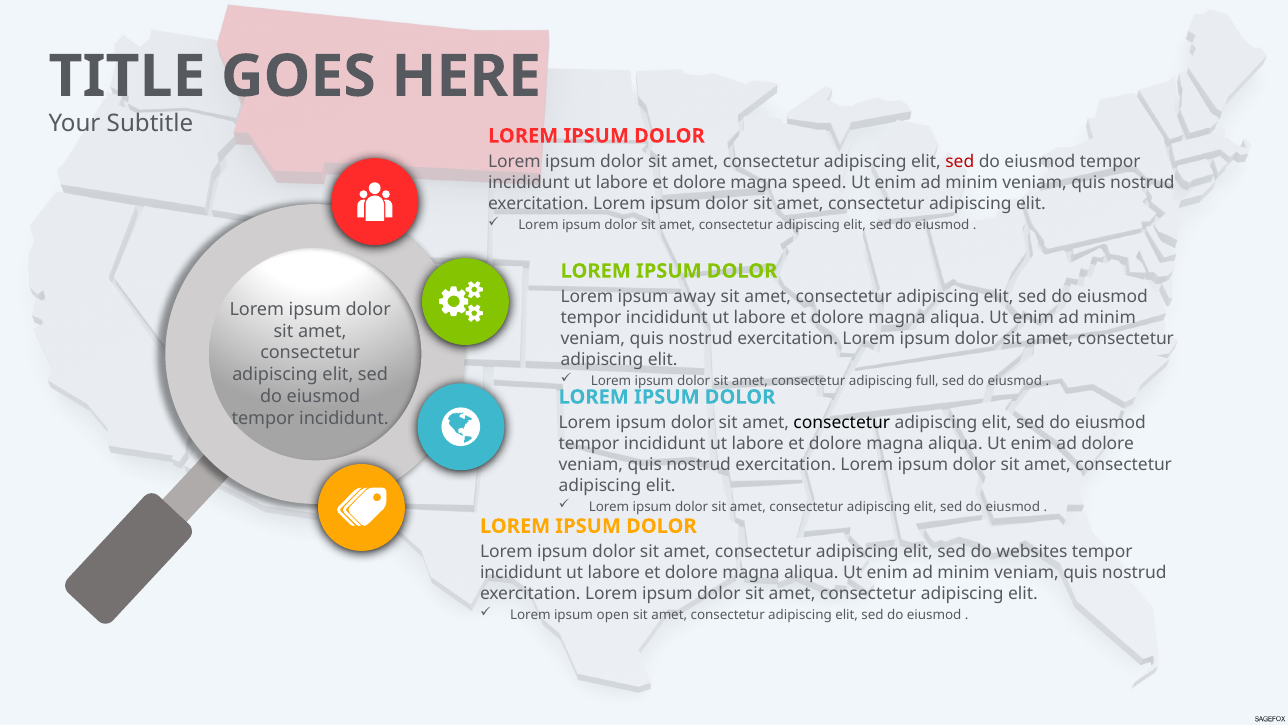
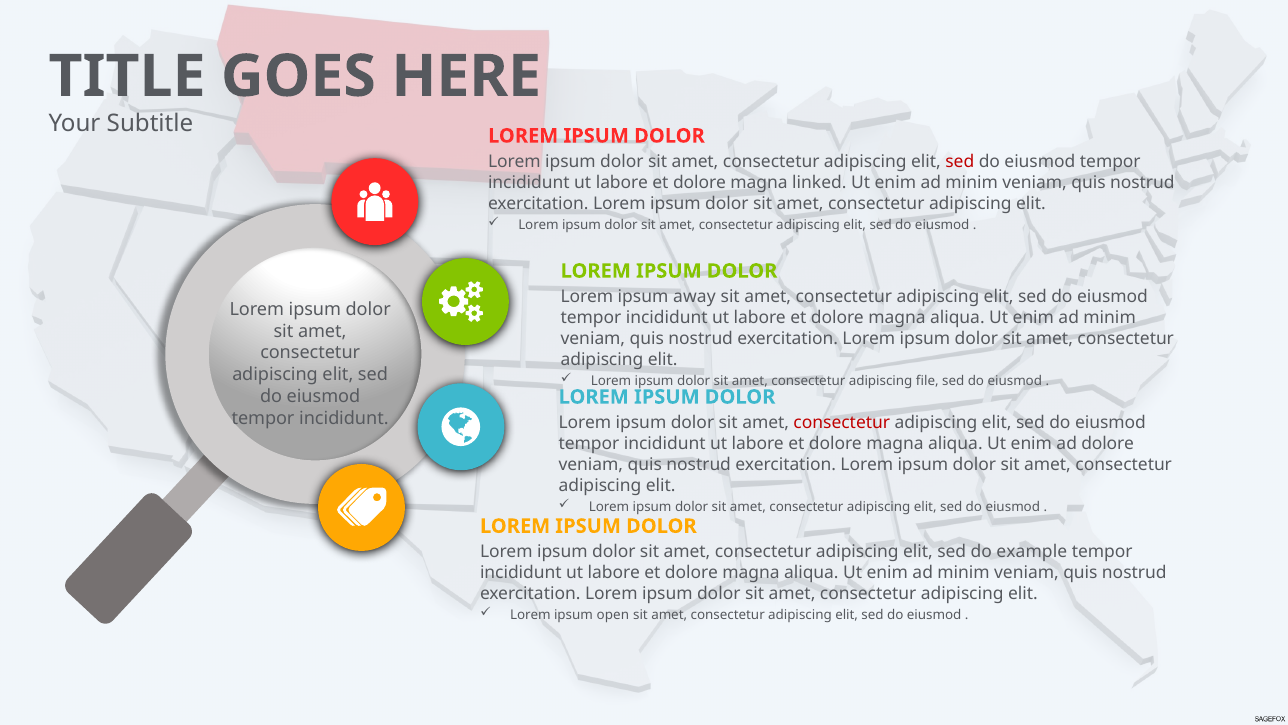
speed: speed -> linked (819, 182)
full: full -> file (927, 381)
consectetur colour: black -> red (842, 422)
websites: websites -> example (1032, 551)
